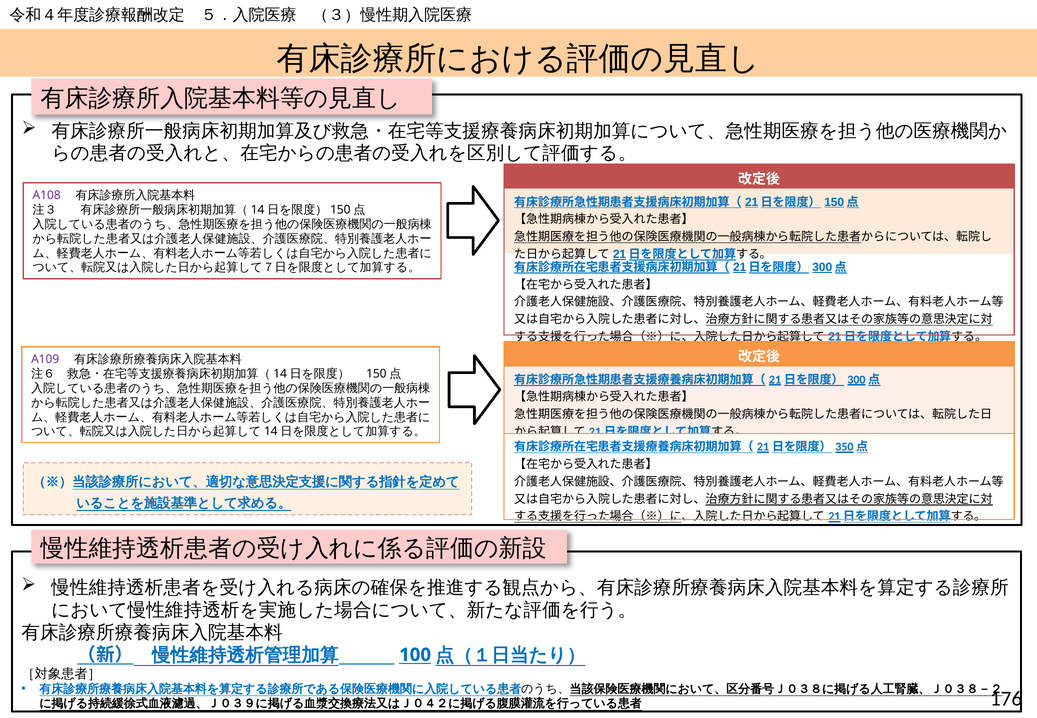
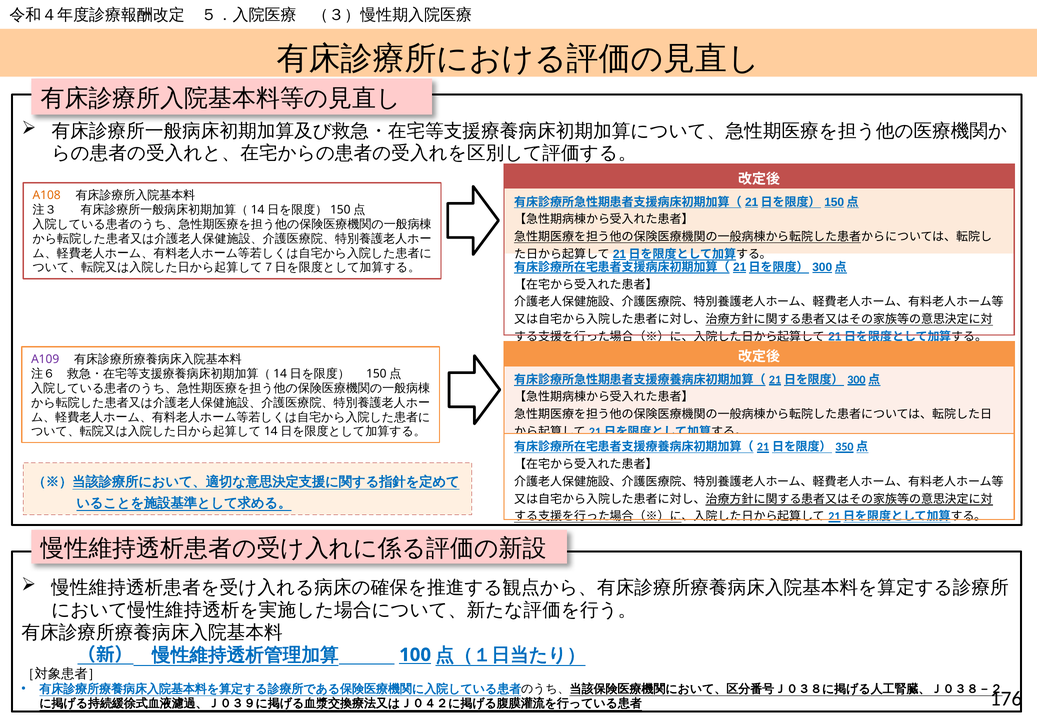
A108 colour: purple -> orange (47, 196)
